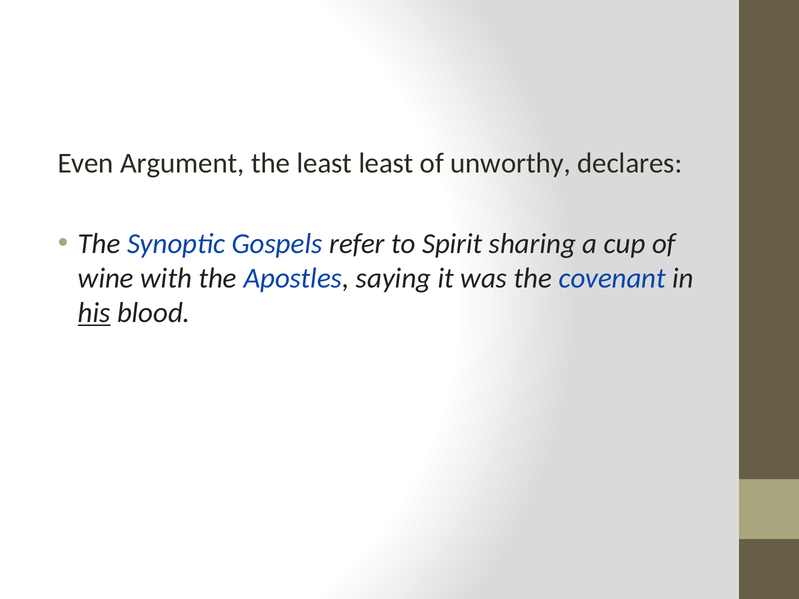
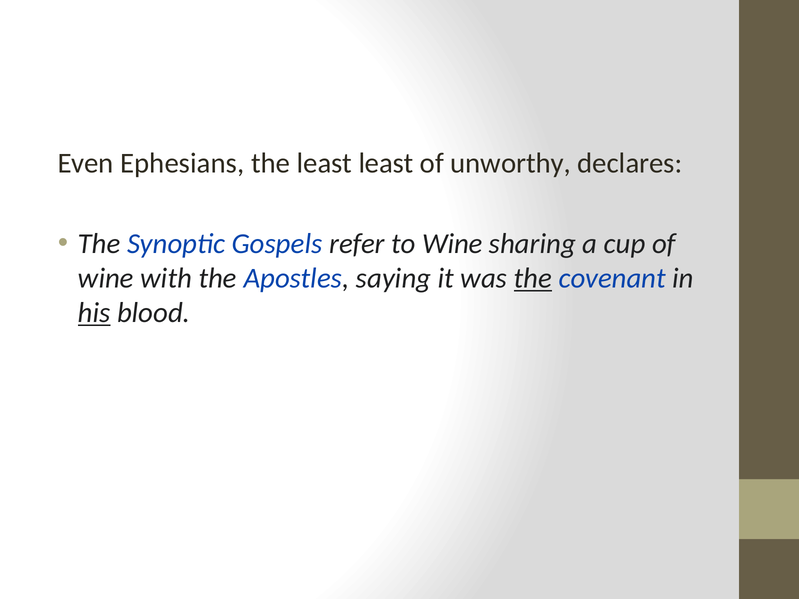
Argument: Argument -> Ephesians (182, 163)
to Spirit: Spirit -> Wine (452, 244)
the underline: none -> present (533, 278)
